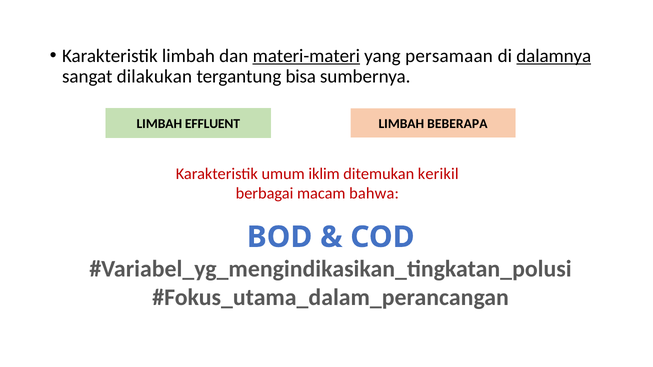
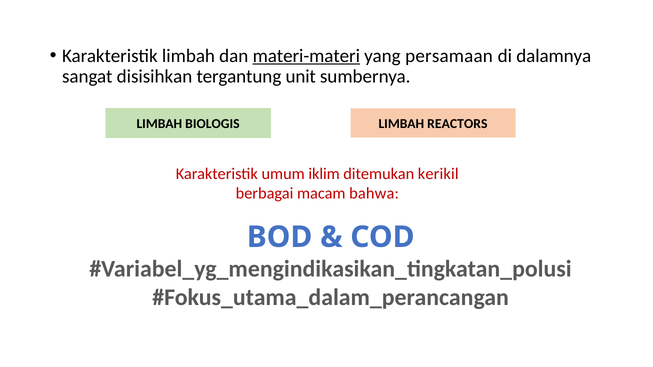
dalamnya underline: present -> none (554, 56)
dilakukan: dilakukan -> disisihkan (154, 77)
bisa: bisa -> unit (301, 77)
EFFLUENT: EFFLUENT -> BIOLOGIS (212, 124)
BEBERAPA: BEBERAPA -> REACTORS (457, 124)
